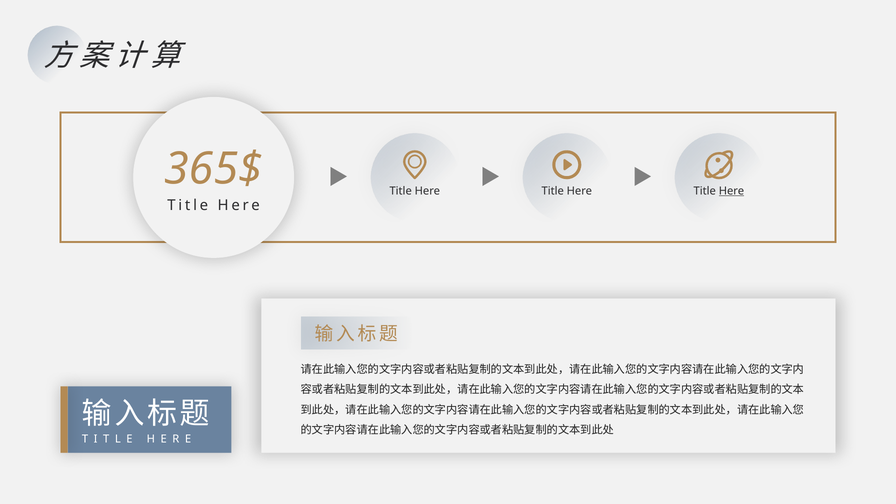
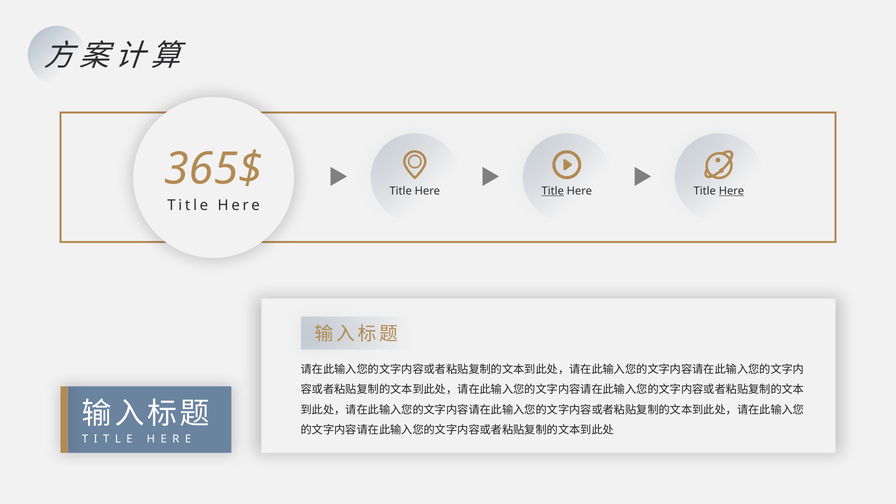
Title underline: none -> present (553, 191)
